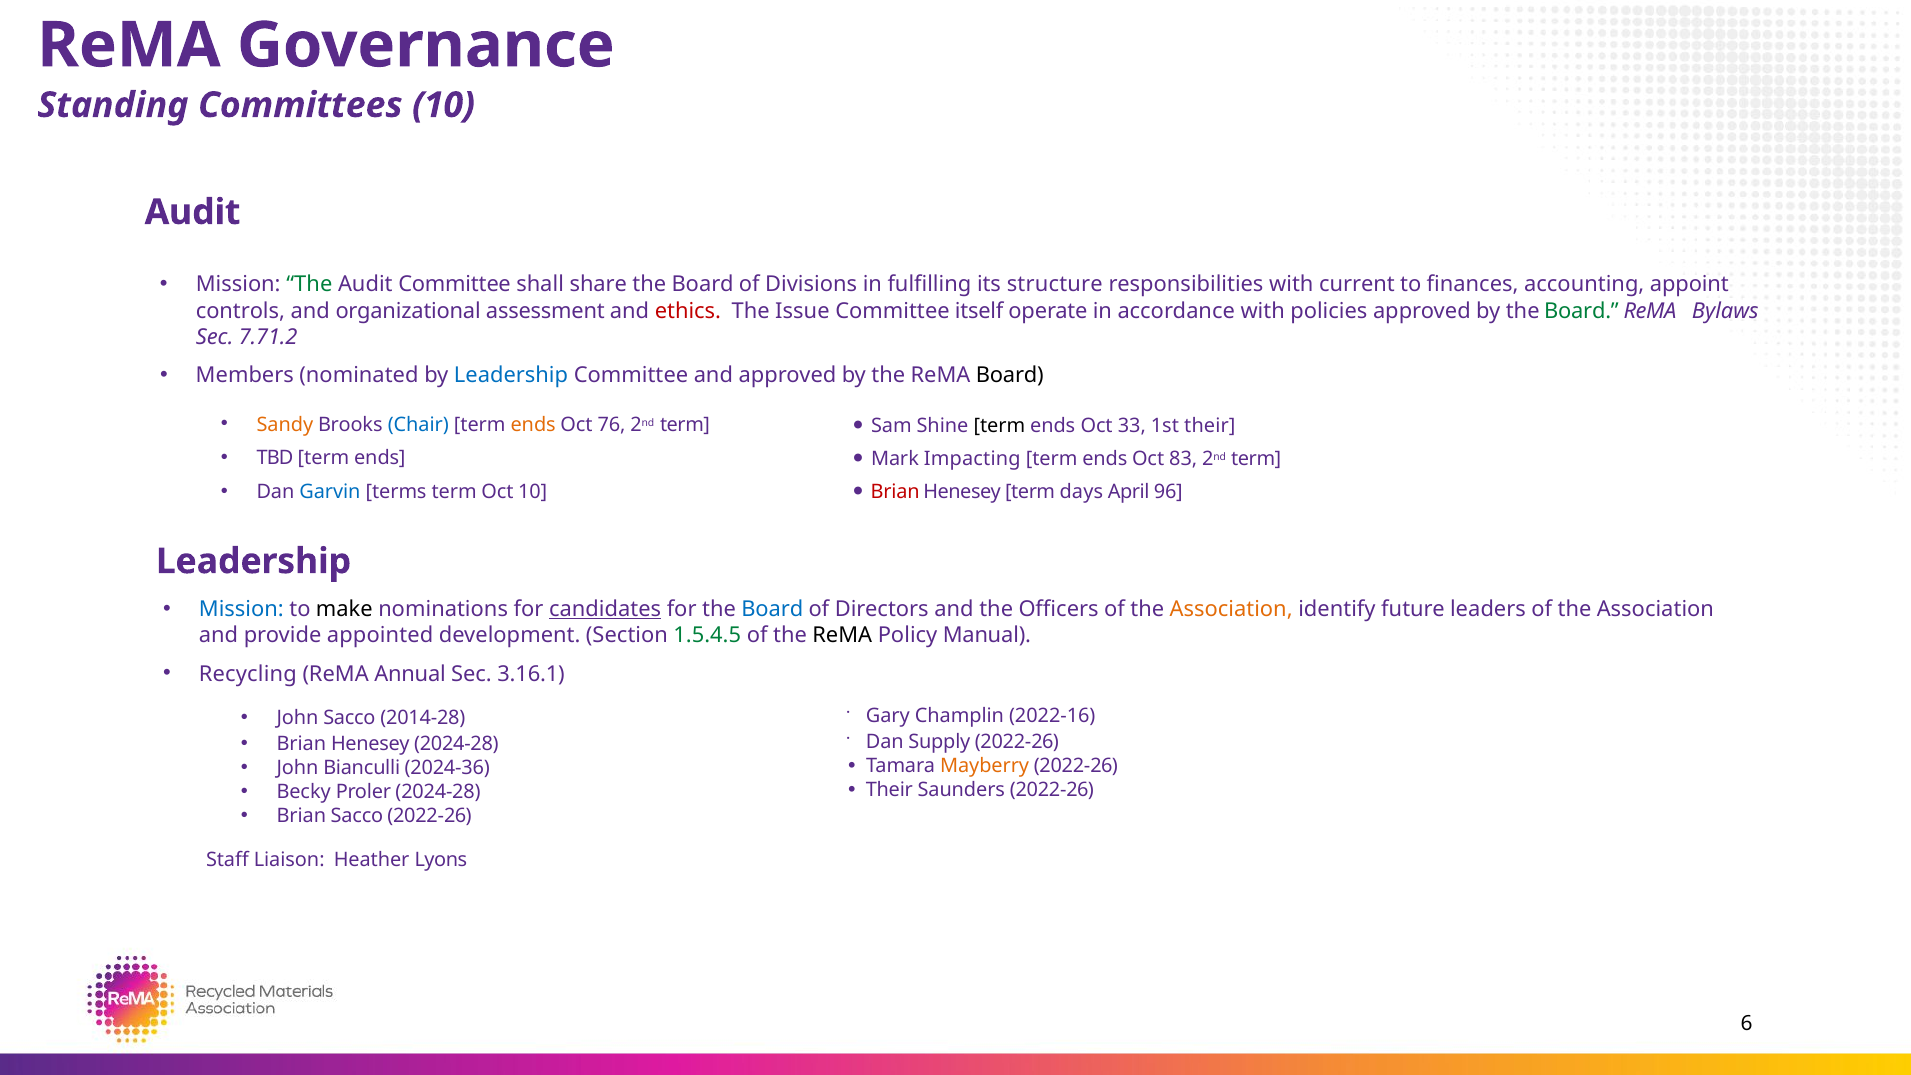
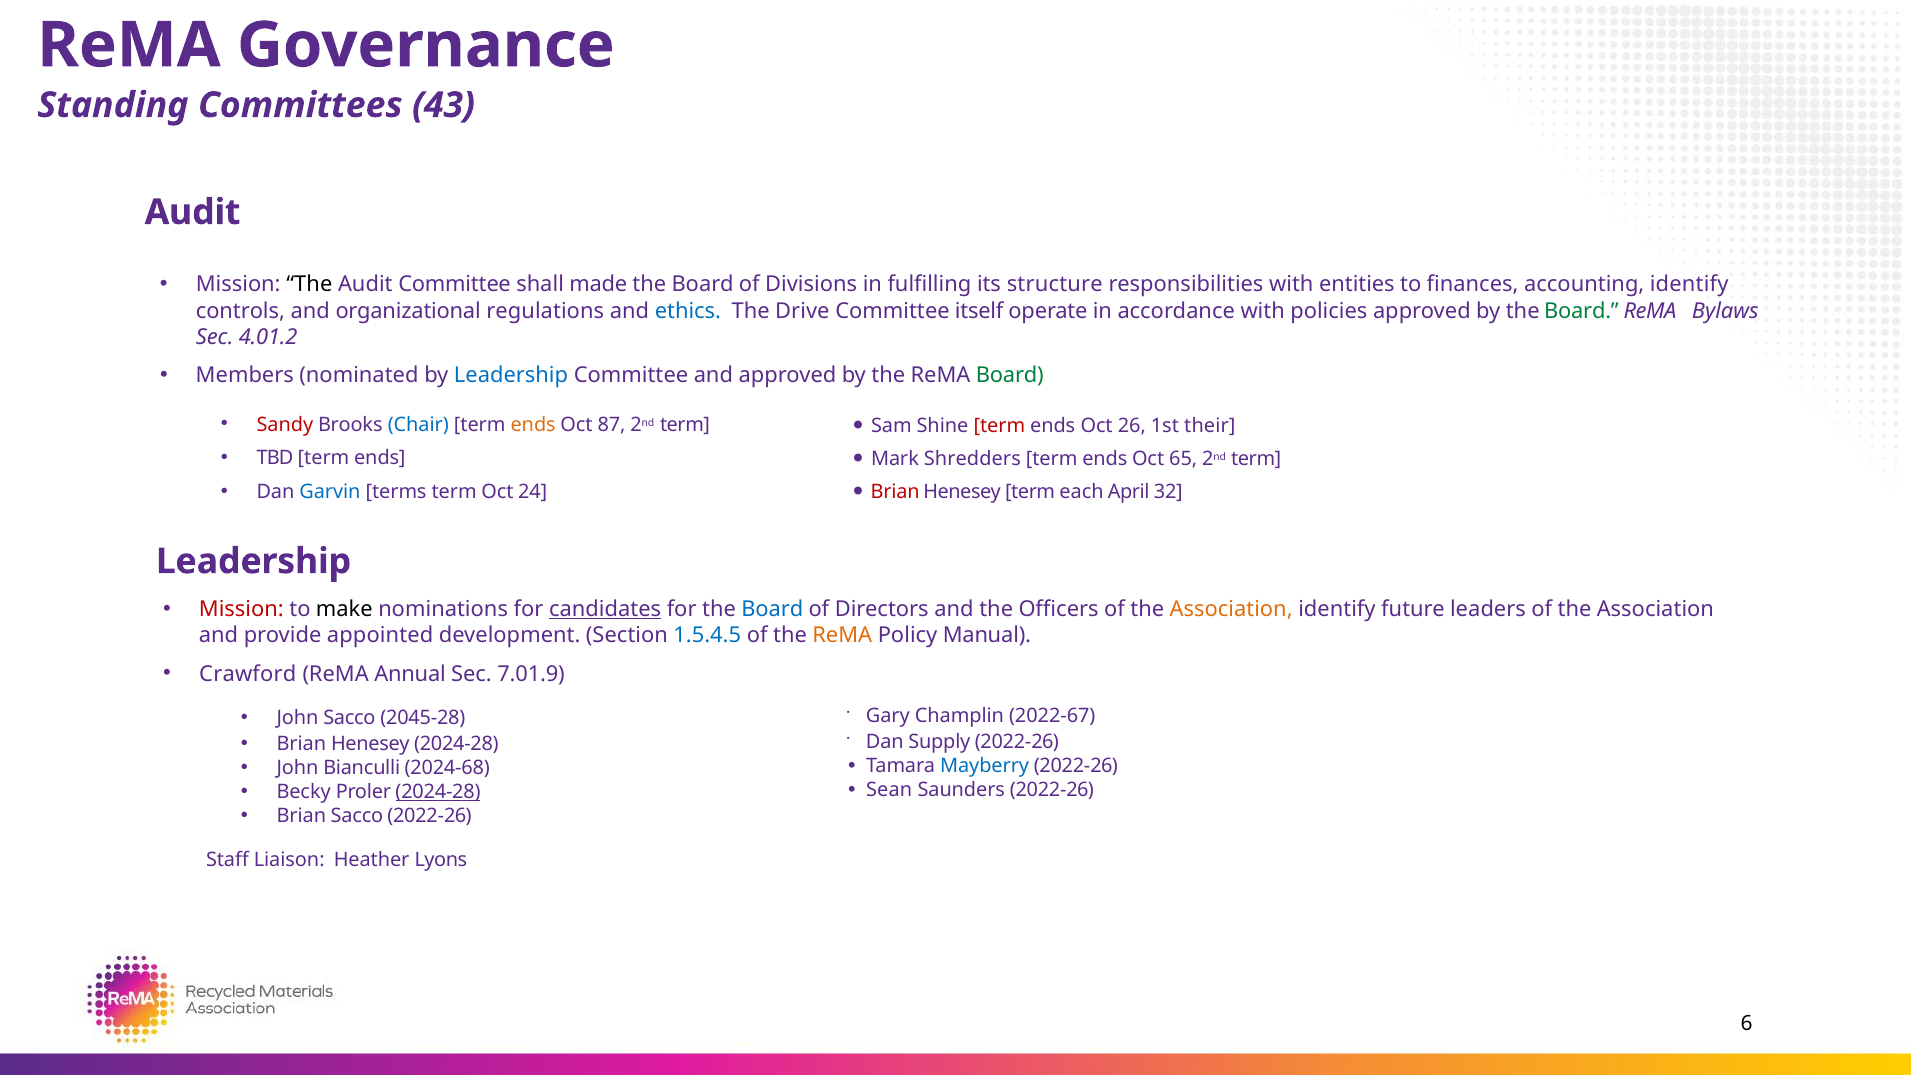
Committees 10: 10 -> 43 (444, 105)
The colour: green -> black (309, 285)
share: share -> made (598, 285)
current: current -> entities (1357, 285)
accounting appoint: appoint -> identify (1689, 285)
assessment: assessment -> regulations (545, 311)
ethics colour: red -> blue (688, 311)
Issue: Issue -> Drive (802, 311)
7.71.2: 7.71.2 -> 4.01.2 (268, 337)
Board colour: black -> green (1010, 376)
term colour: black -> red (999, 426)
33: 33 -> 26 (1132, 426)
Sandy colour: orange -> red (285, 425)
76: 76 -> 87 (611, 425)
Impacting: Impacting -> Shredders (972, 459)
83: 83 -> 65 (1183, 459)
days: days -> each (1081, 492)
96: 96 -> 32 (1168, 492)
Oct 10: 10 -> 24 (533, 492)
Mission colour: blue -> red (241, 609)
1.5.4.5 colour: green -> blue (707, 636)
ReMA colour: black -> orange (842, 636)
Recycling: Recycling -> Crawford (248, 674)
3.16.1: 3.16.1 -> 7.01.9 (531, 674)
2022-16: 2022-16 -> 2022-67 (1052, 716)
2014-28: 2014-28 -> 2045-28 (423, 718)
Mayberry colour: orange -> blue (985, 766)
2024-36: 2024-36 -> 2024-68 (447, 768)
Their: Their -> Sean (889, 790)
2024-28 underline: none -> present (438, 792)
